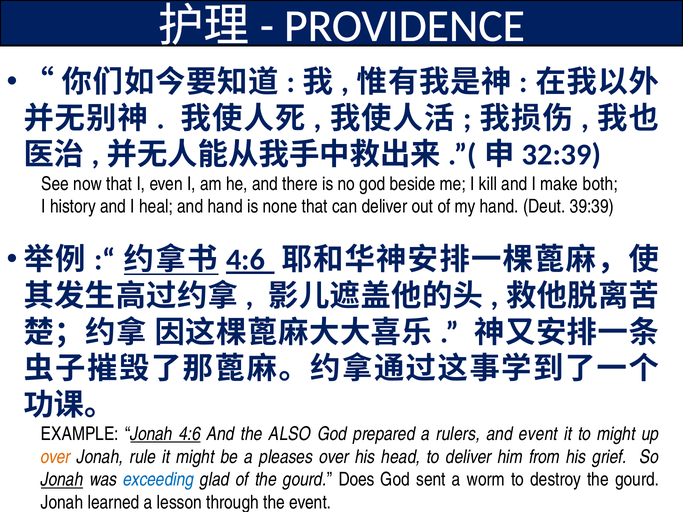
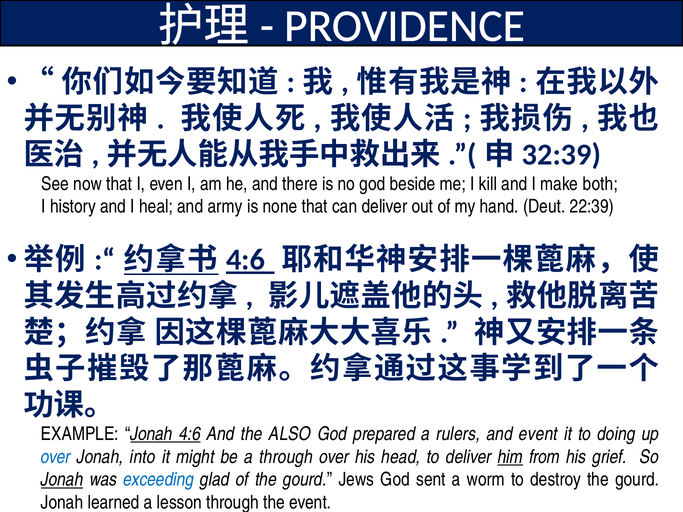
and hand: hand -> army (225, 207)
39:39: 39:39 -> 22:39 (592, 207)
to might: might -> doing (616, 434)
over colour: orange -> blue (56, 457)
rule: rule -> into (143, 457)
a pleases: pleases -> through (286, 457)
him underline: none -> present (510, 457)
Does: Does -> Jews (356, 480)
